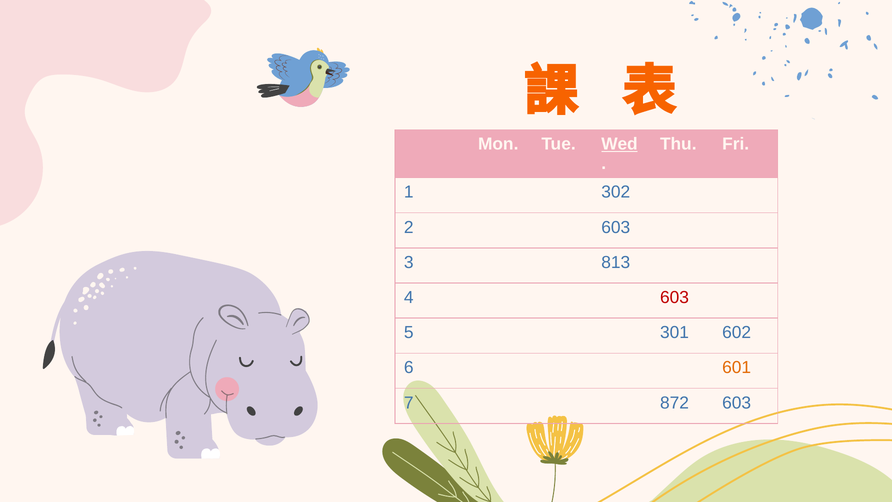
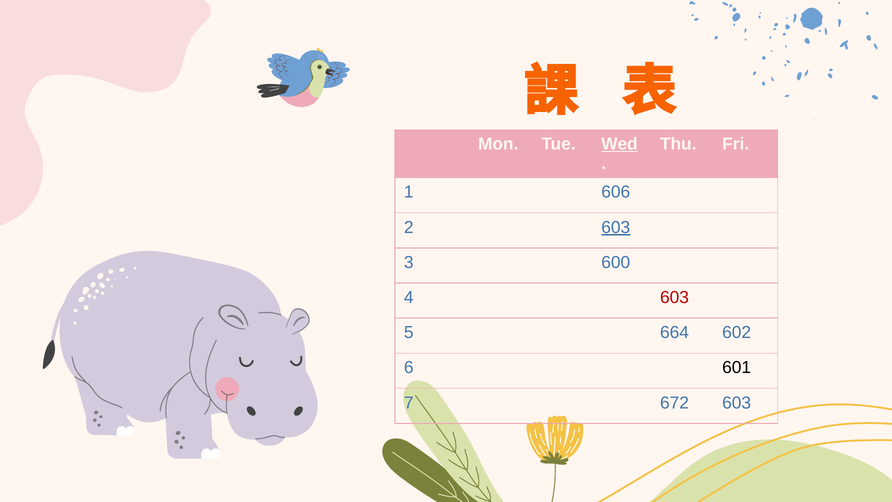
302: 302 -> 606 (616, 192)
603 underline: none -> present (616, 227)
813: 813 -> 600 (616, 262)
301: 301 -> 664 (674, 332)
601 colour: orange -> black (737, 368)
872: 872 -> 672 (674, 403)
